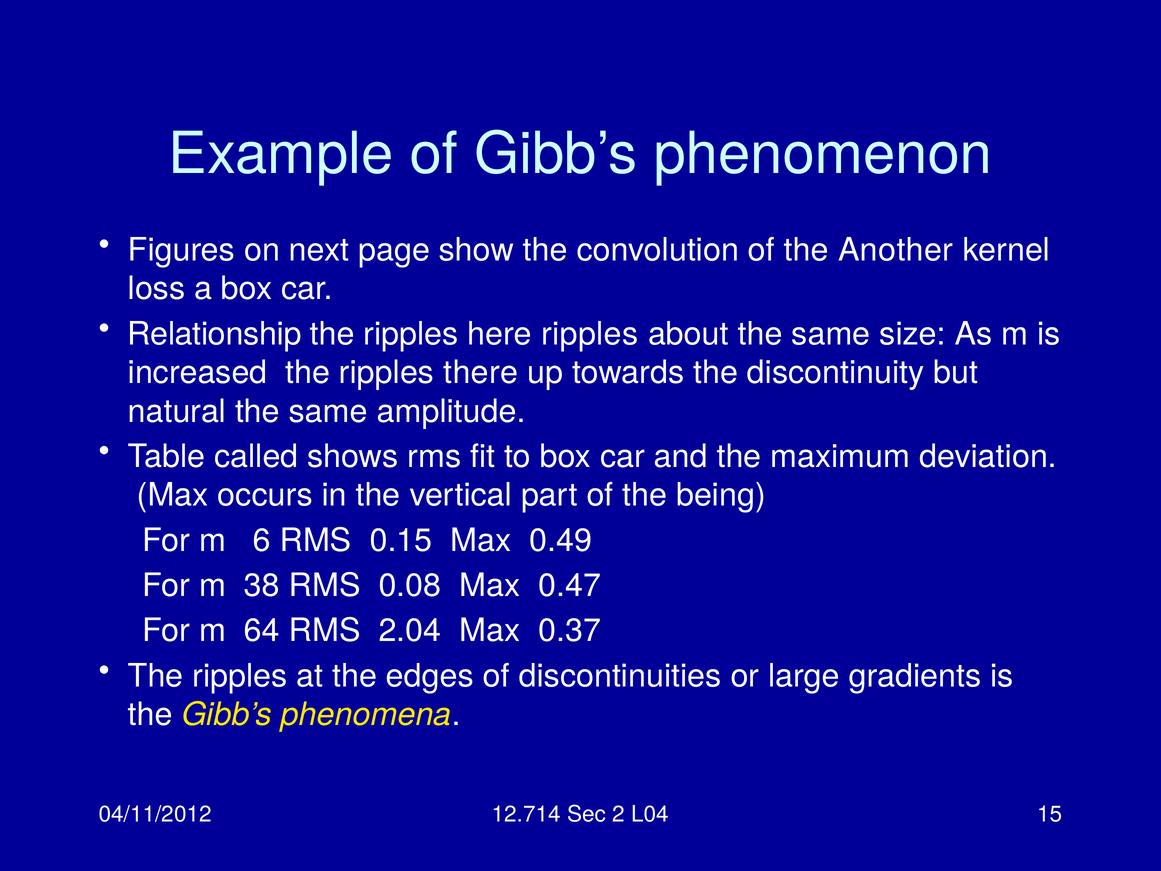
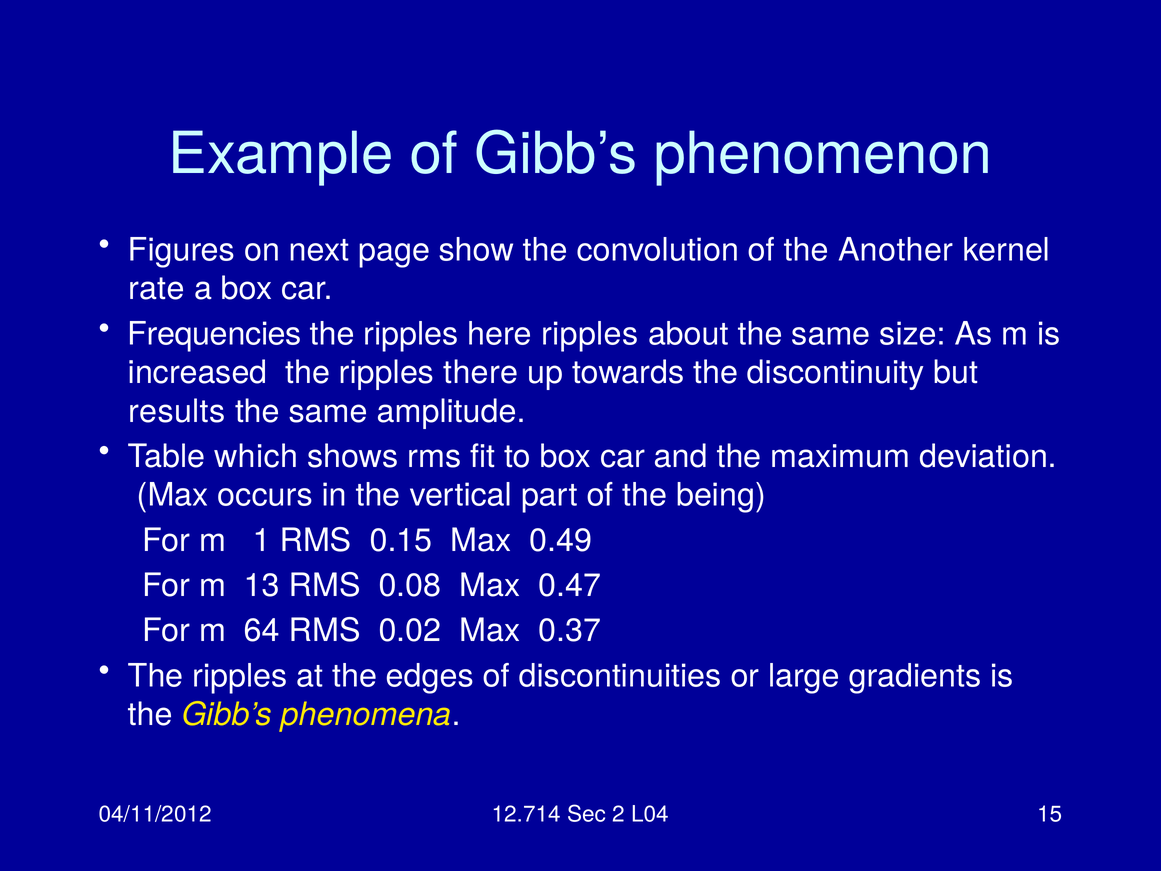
loss: loss -> rate (156, 289)
Relationship: Relationship -> Frequencies (214, 334)
natural: natural -> results (177, 411)
called: called -> which (256, 456)
6: 6 -> 1 (262, 540)
38: 38 -> 13 (262, 585)
2.04: 2.04 -> 0.02 (410, 631)
